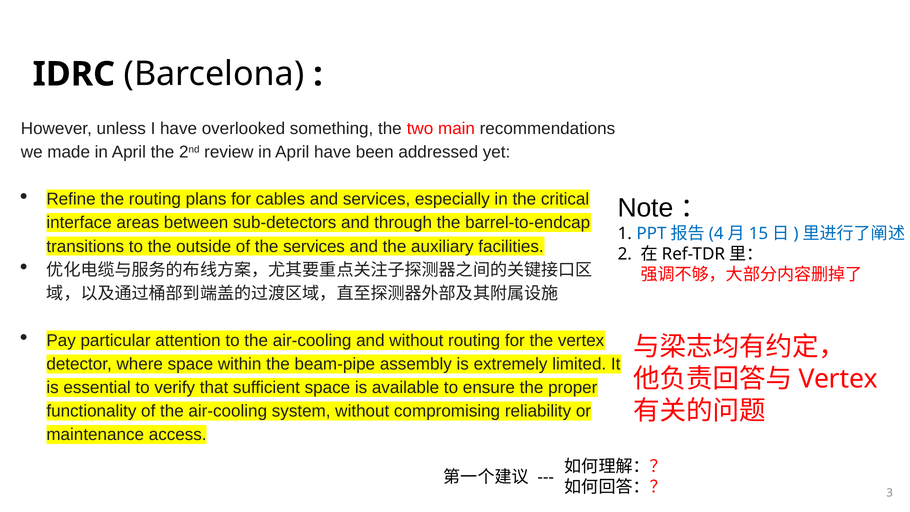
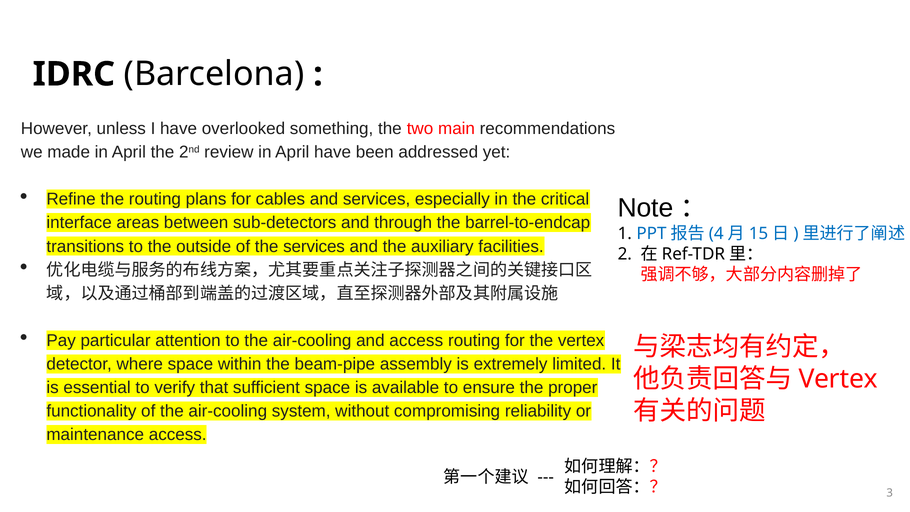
and without: without -> access (416, 340)
